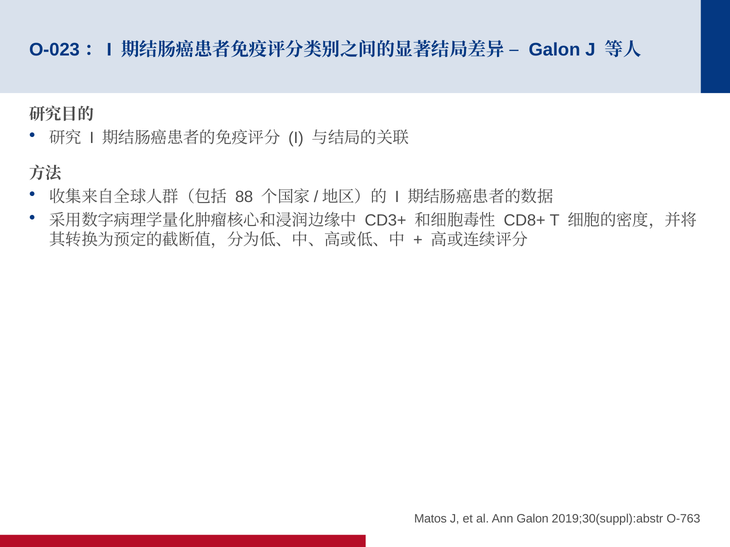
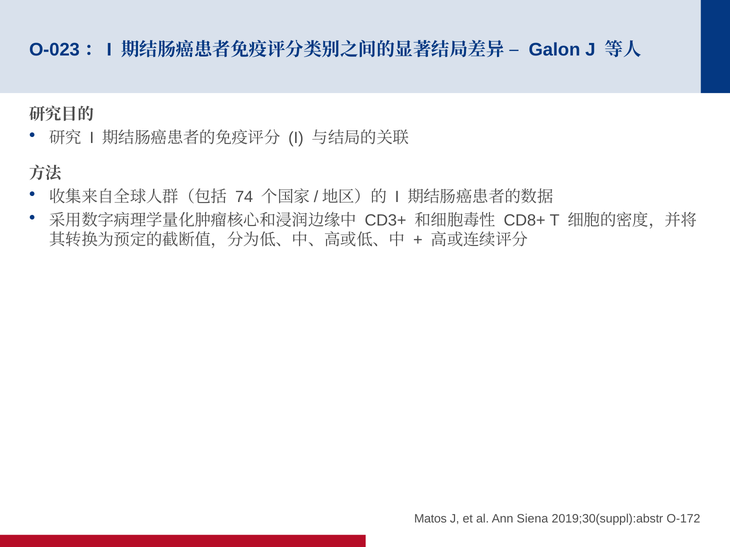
88: 88 -> 74 (244, 197)
Ann Galon: Galon -> Siena (532, 519)
O-763: O-763 -> O-172 (683, 519)
